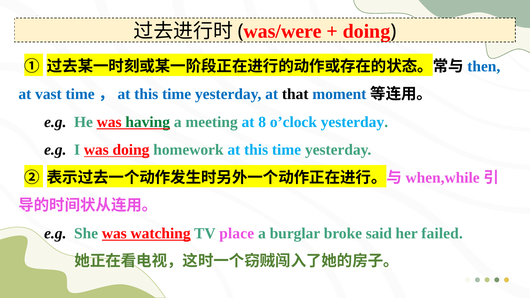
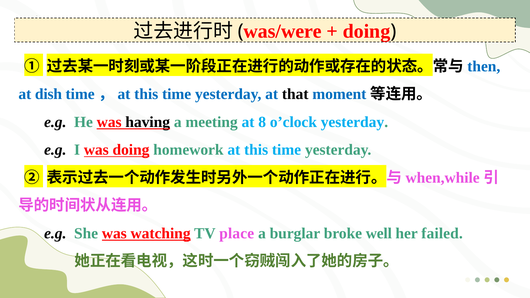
vast: vast -> dish (48, 94)
having colour: green -> black (148, 122)
said: said -> well (379, 233)
